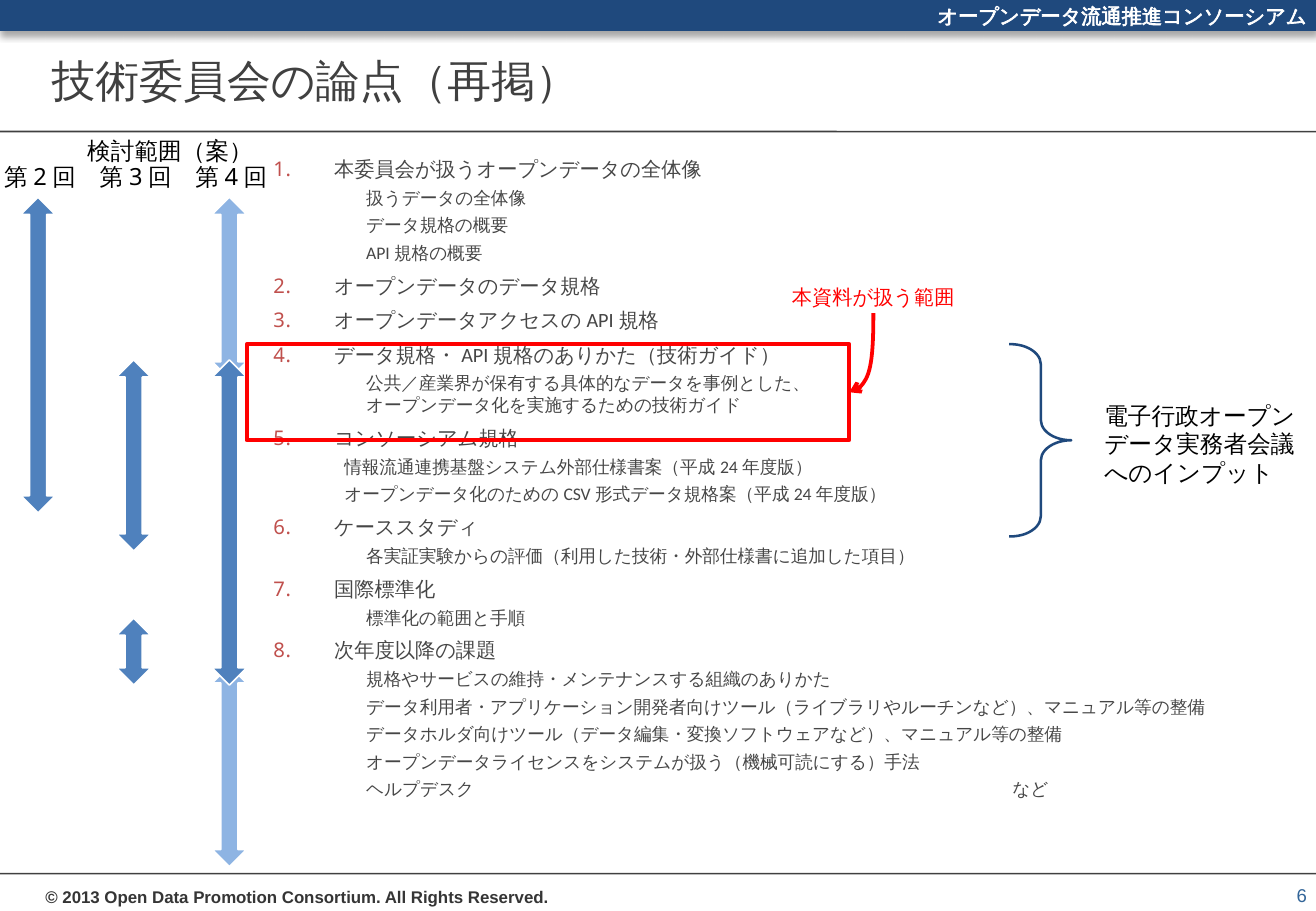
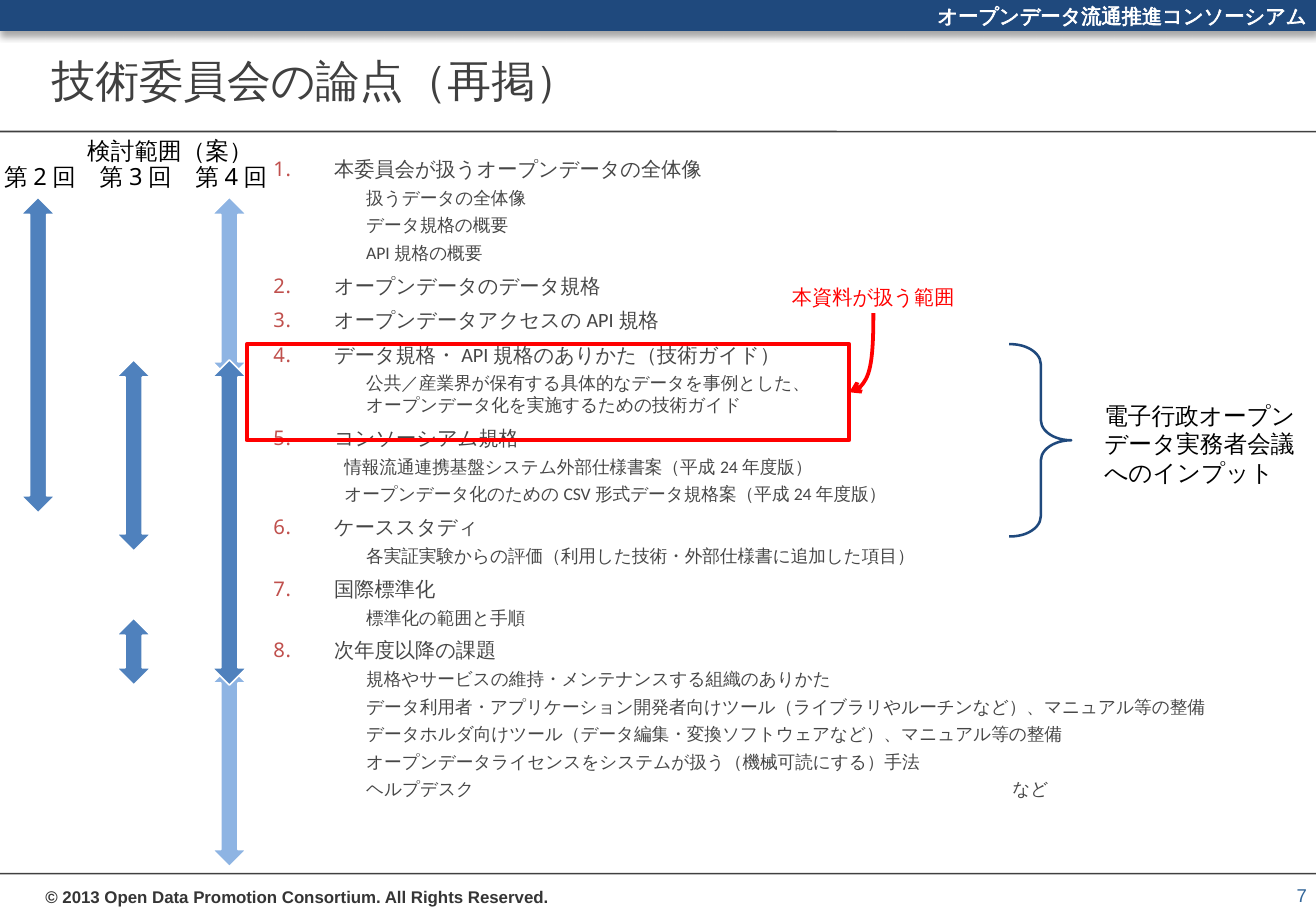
6: 6 -> 7 (1302, 897)
